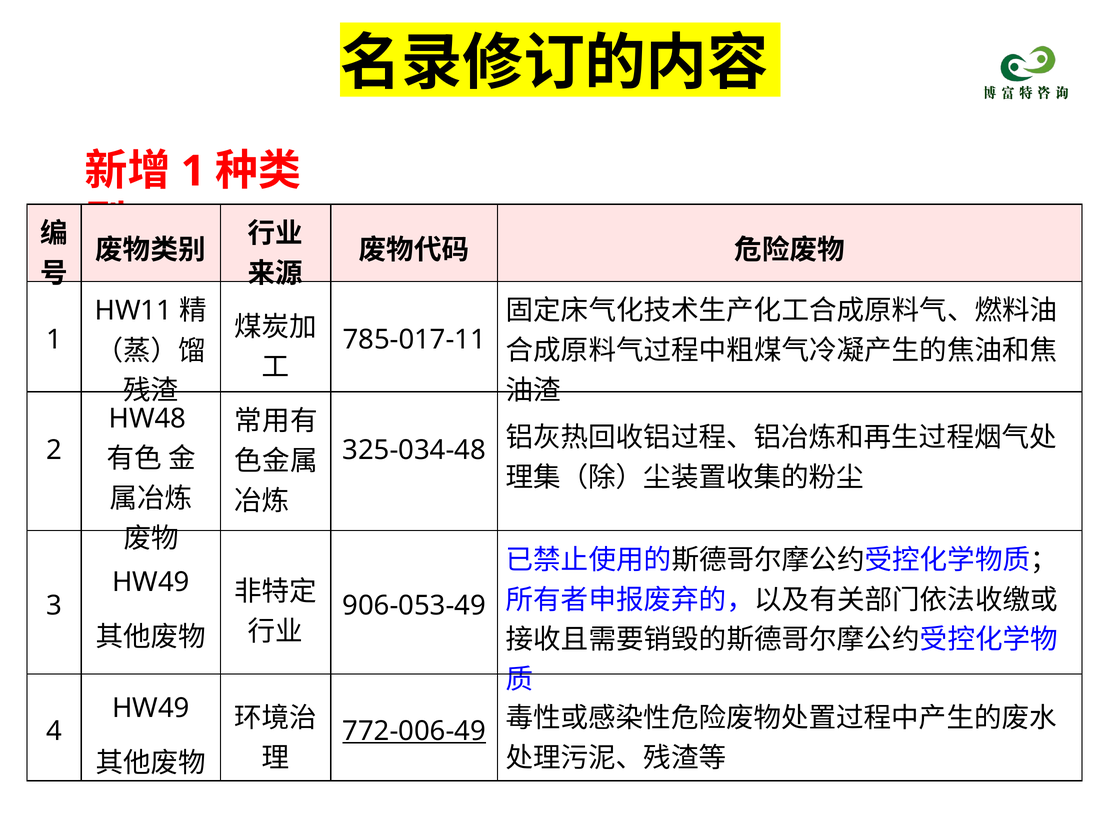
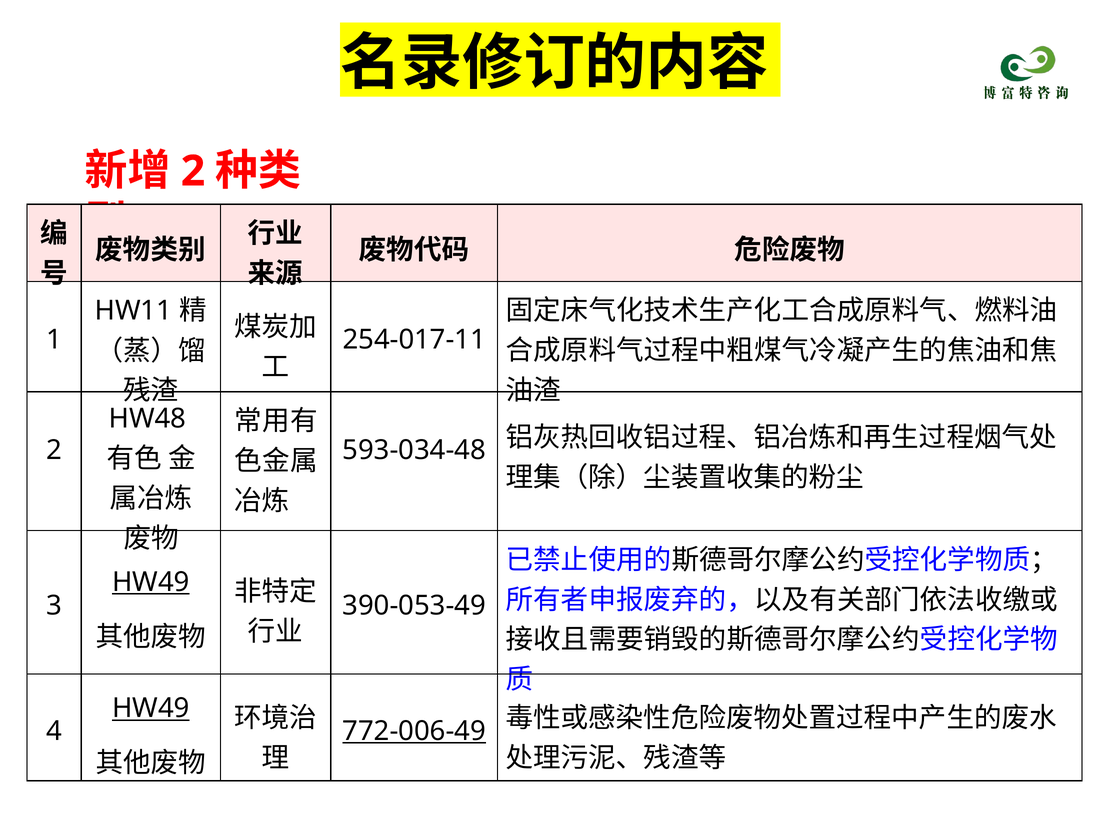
1: 1 -> 2 (193, 171)
785-017-11: 785-017-11 -> 254-017-11 (414, 340)
325-034-48: 325-034-48 -> 593-034-48 (414, 450)
HW49 underline: none -> present (151, 582)
906-053-49: 906-053-49 -> 390-053-49 (414, 606)
HW49 underline: none -> present (151, 708)
